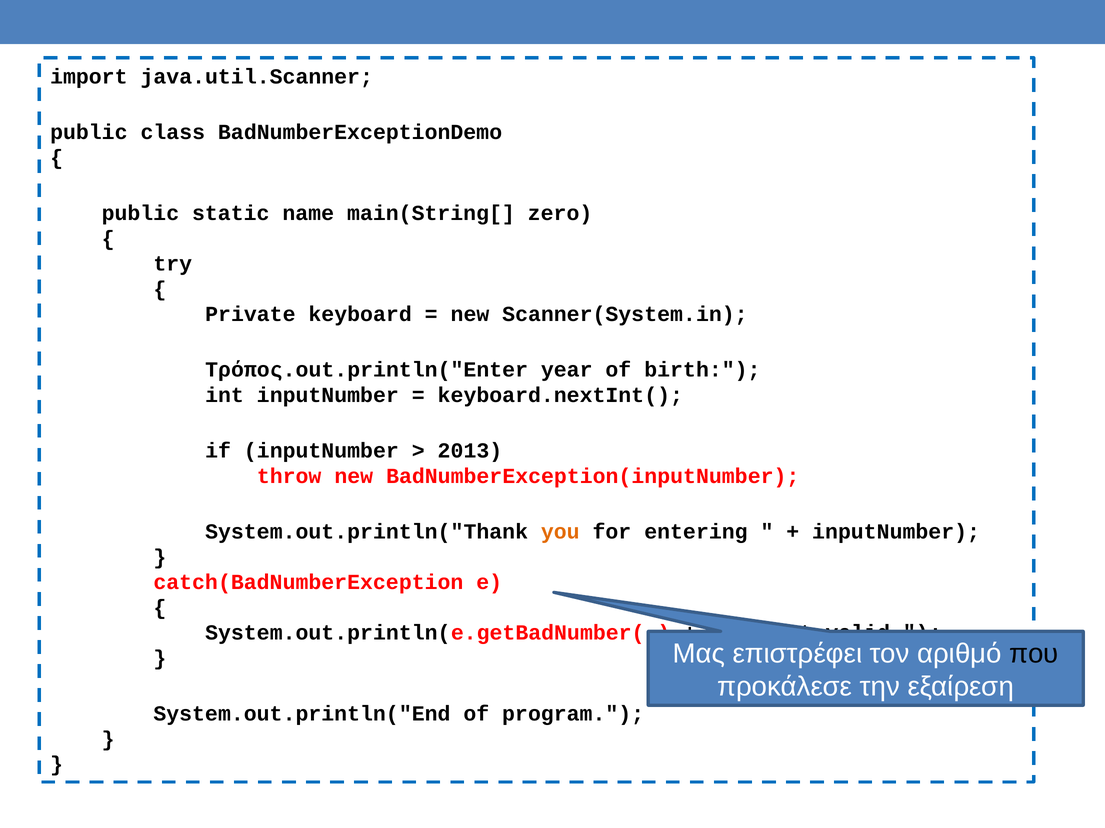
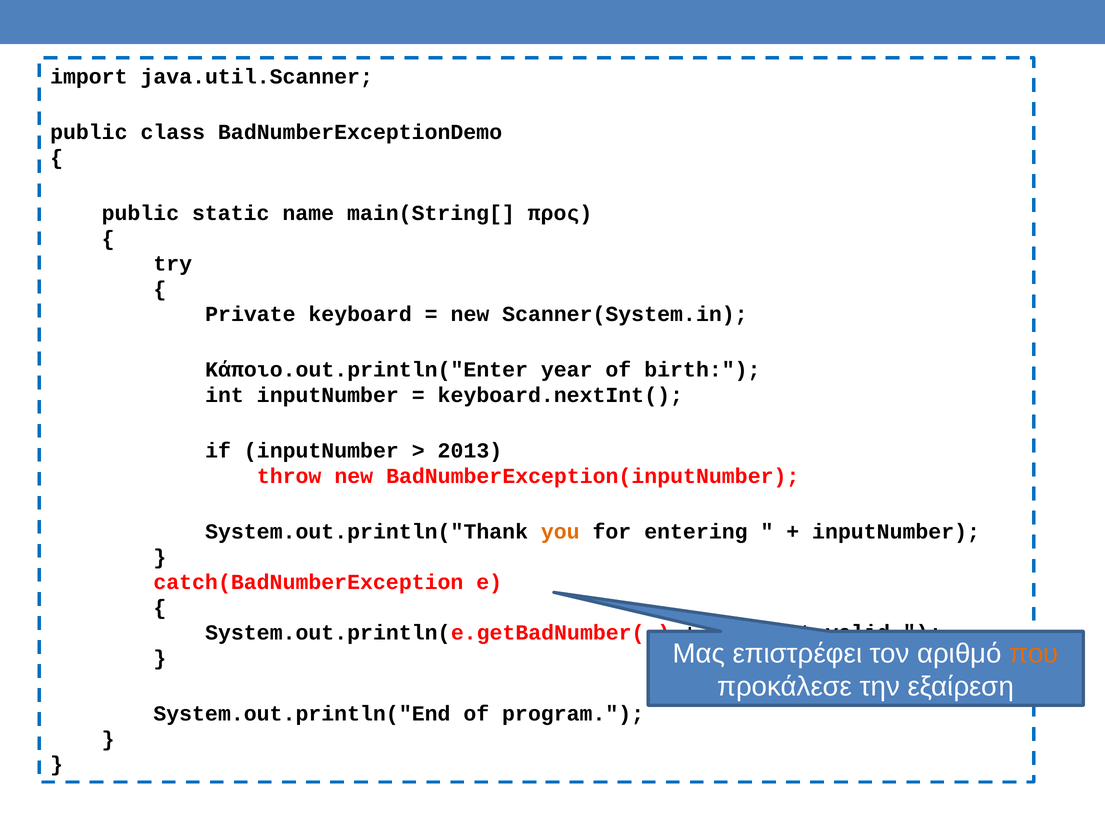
zero: zero -> προς (560, 213)
Τρόπος.out.println("Enter: Τρόπος.out.println("Enter -> Κάποιο.out.println("Enter (367, 370)
που colour: black -> orange (1034, 654)
